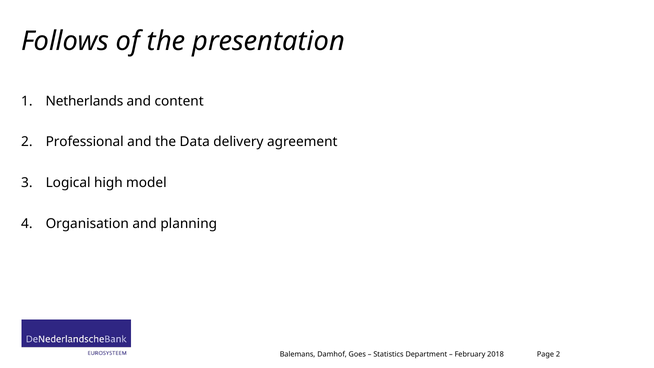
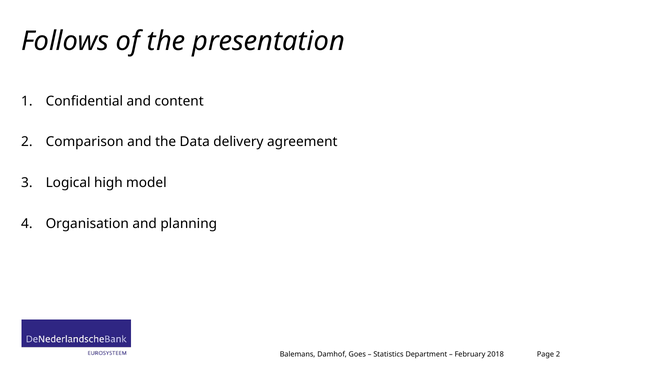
Netherlands: Netherlands -> Confidential (84, 101)
Professional: Professional -> Comparison (85, 142)
